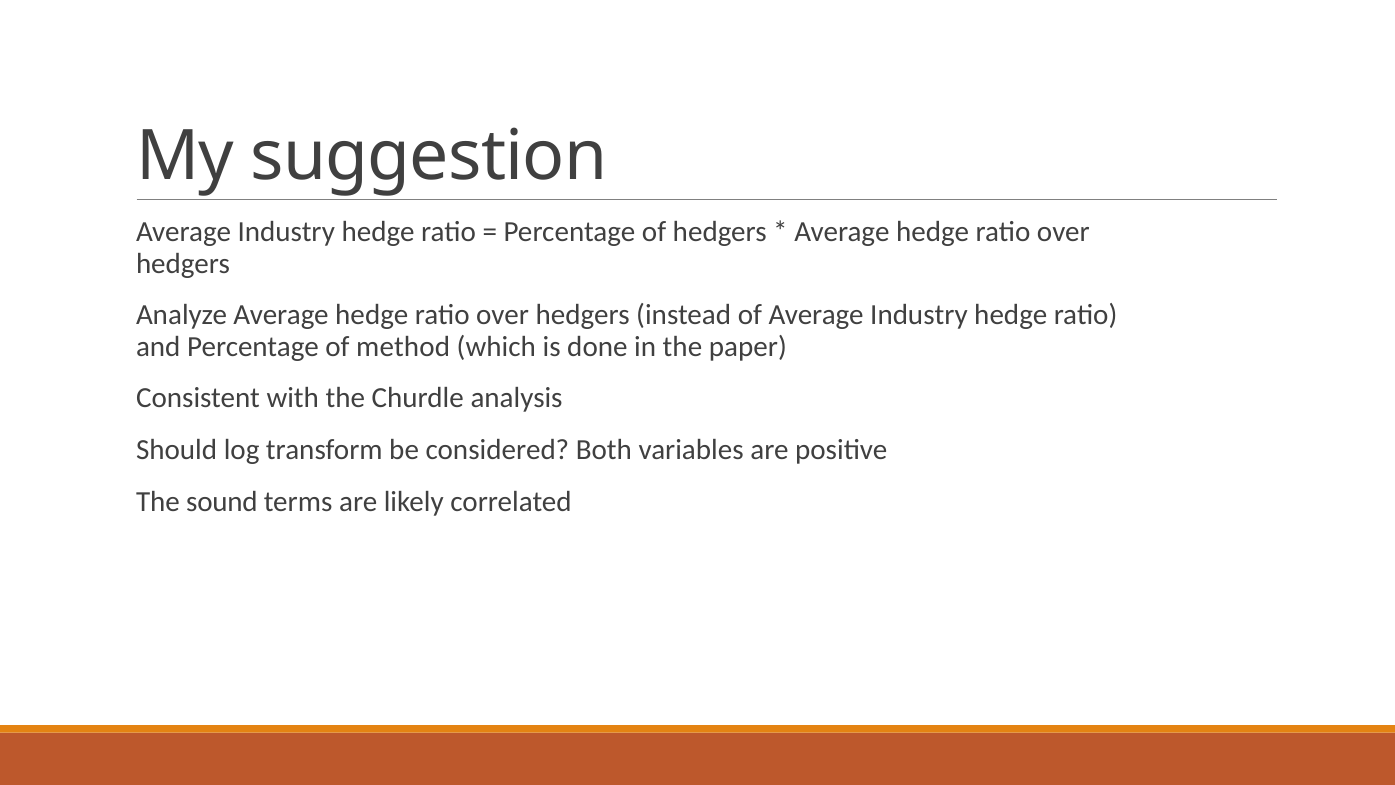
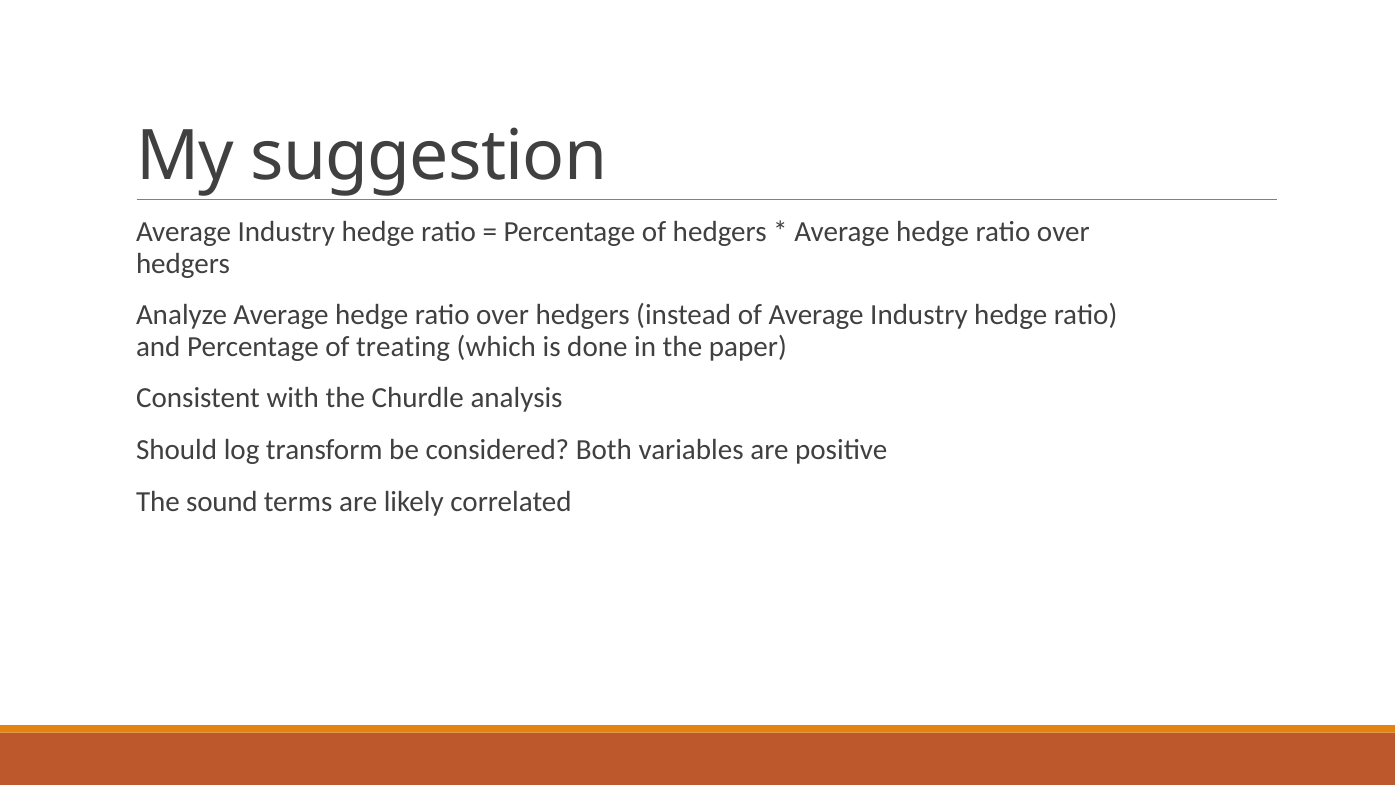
method: method -> treating (403, 346)
